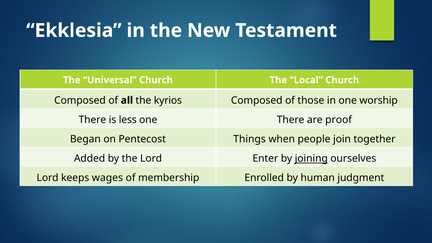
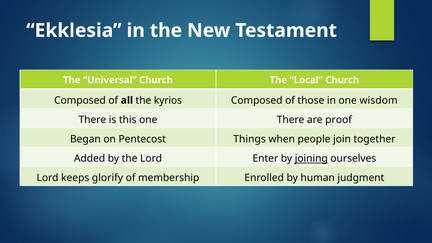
worship: worship -> wisdom (379, 100)
less: less -> this (128, 120)
wages: wages -> glorify (107, 178)
